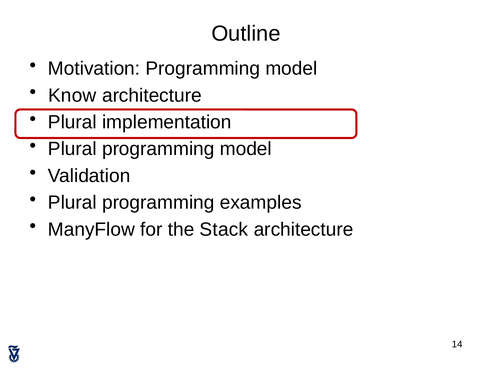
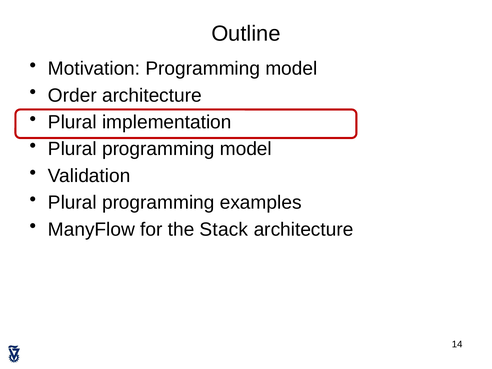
Know: Know -> Order (72, 95)
